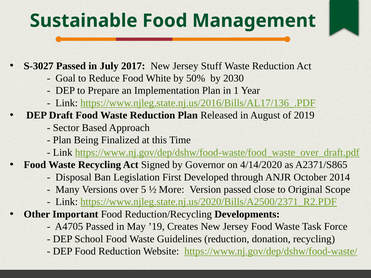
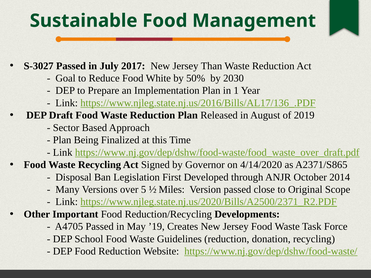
Stuff: Stuff -> Than (212, 66)
More: More -> Miles (172, 190)
